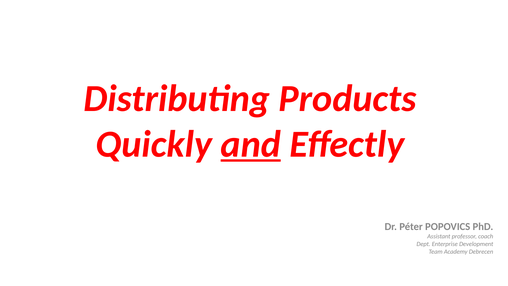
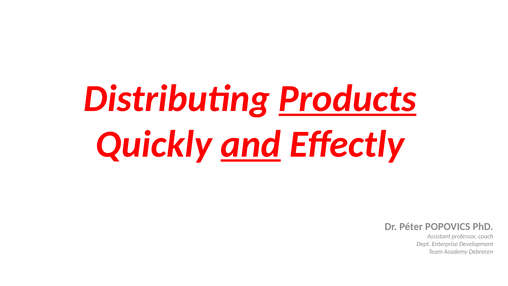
Products underline: none -> present (348, 98)
